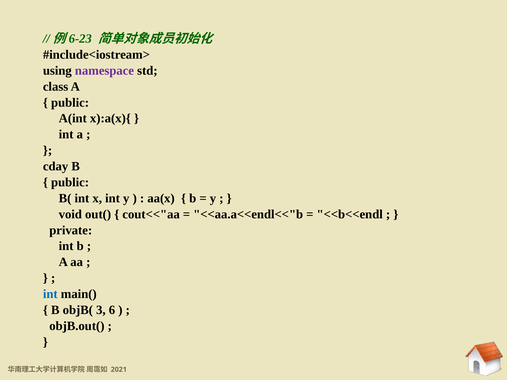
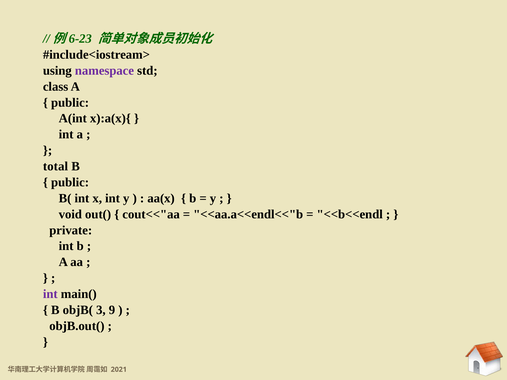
cday: cday -> total (56, 166)
int colour: blue -> purple (50, 294)
6: 6 -> 9 (112, 310)
